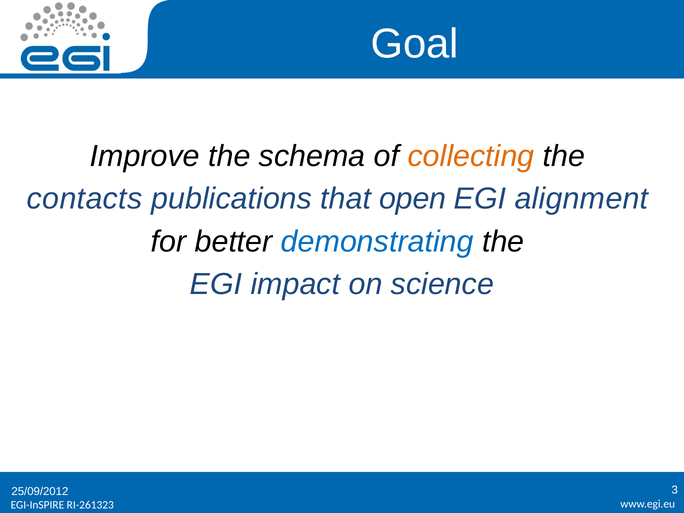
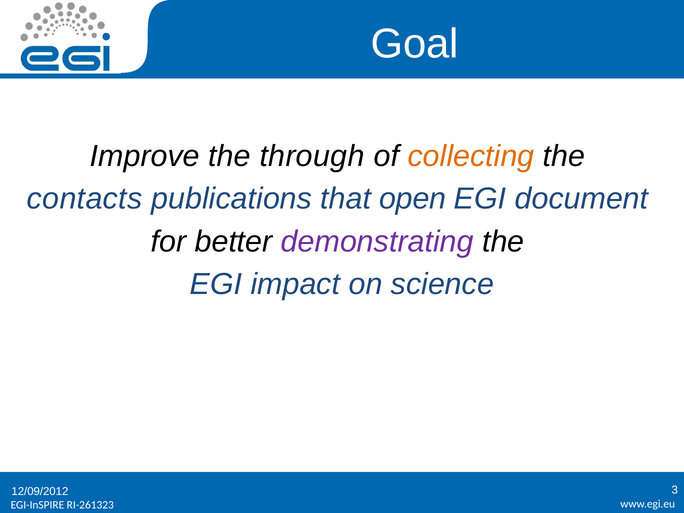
schema: schema -> through (312, 156)
alignment: alignment -> document (582, 199)
demonstrating colour: blue -> purple (377, 242)
25/09/2012: 25/09/2012 -> 12/09/2012 (40, 491)
